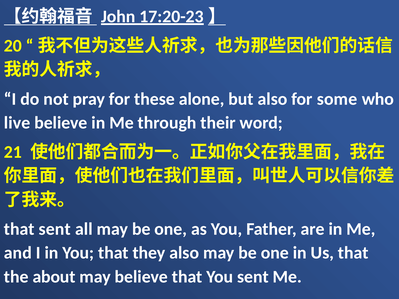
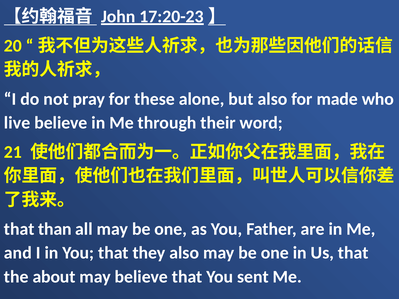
some: some -> made (337, 99)
that sent: sent -> than (55, 229)
